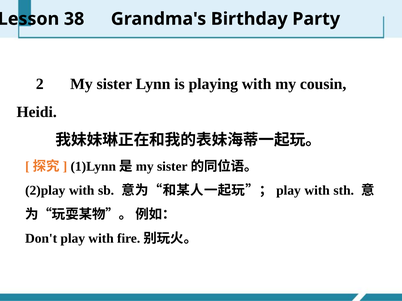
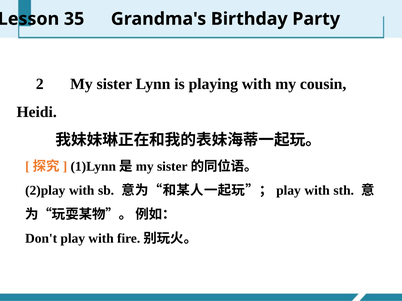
38: 38 -> 35 (74, 19)
